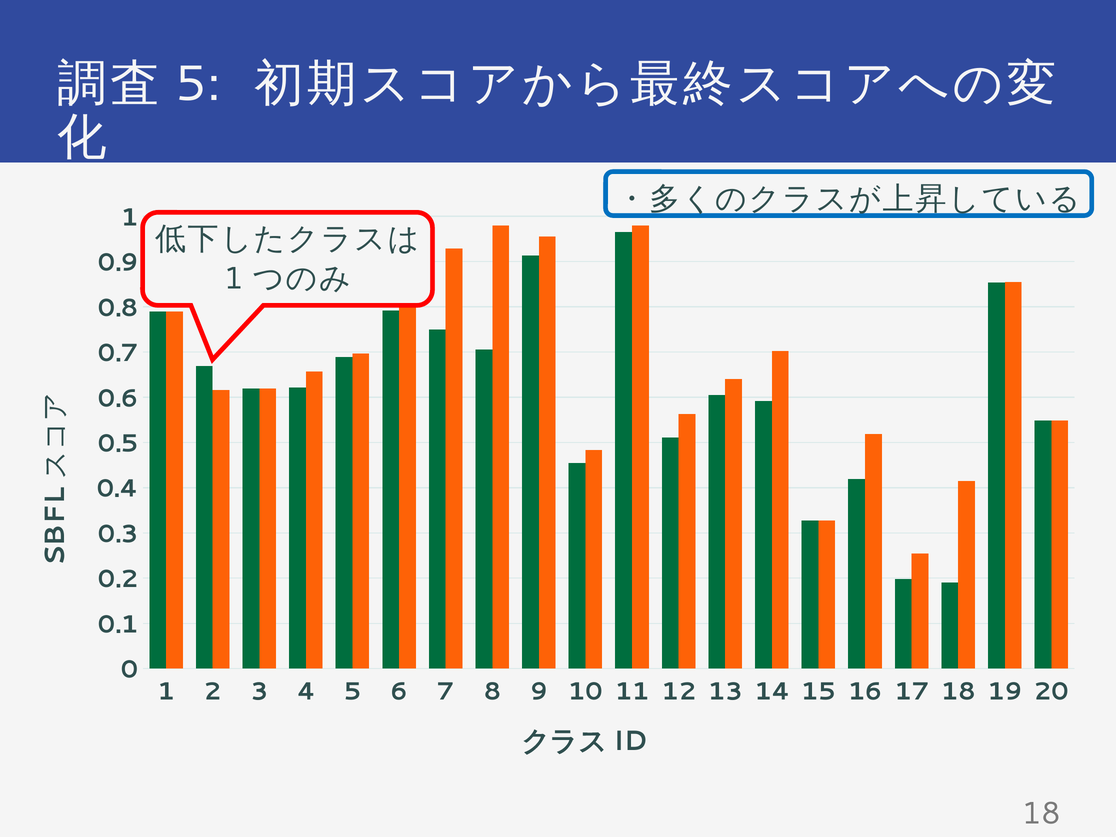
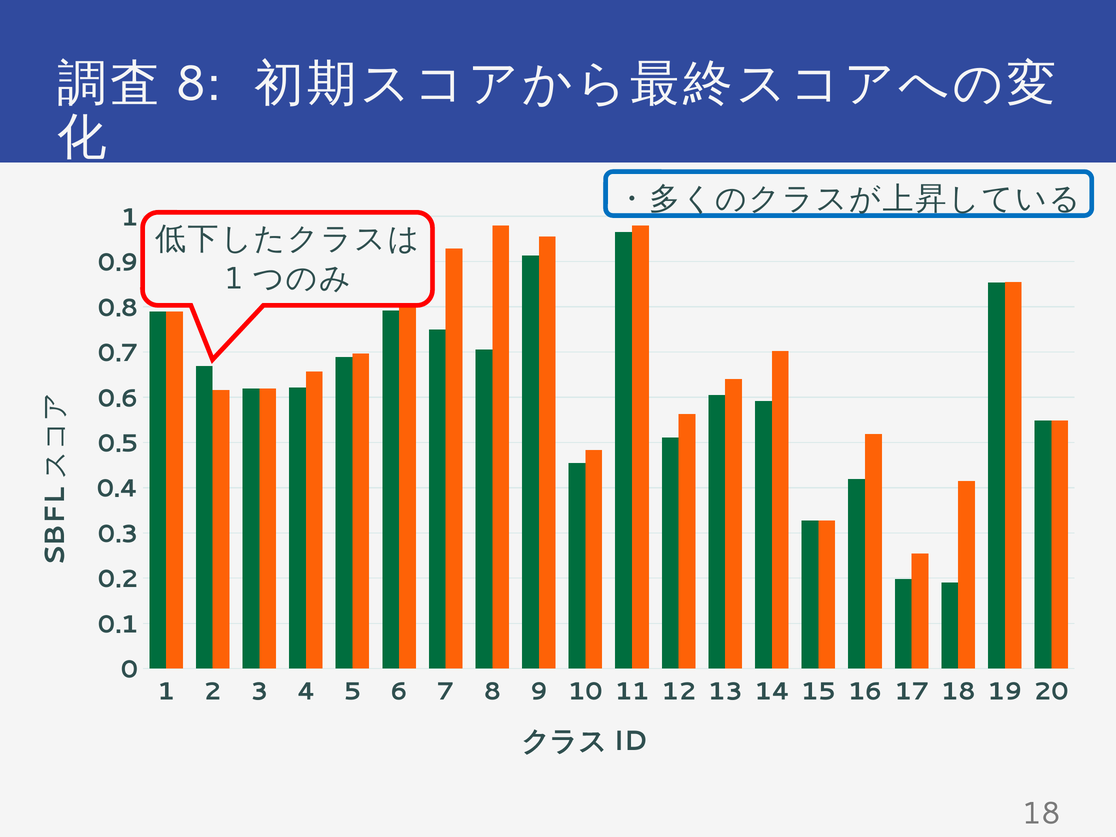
5: 5 -> 8 (198, 84)
